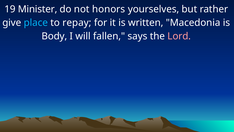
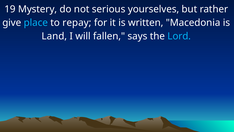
Minister: Minister -> Mystery (38, 9)
honors: honors -> serious (109, 9)
Body: Body -> Land (54, 36)
Lord colour: pink -> light blue (179, 36)
